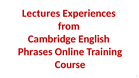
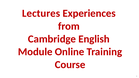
Phrases: Phrases -> Module (35, 52)
